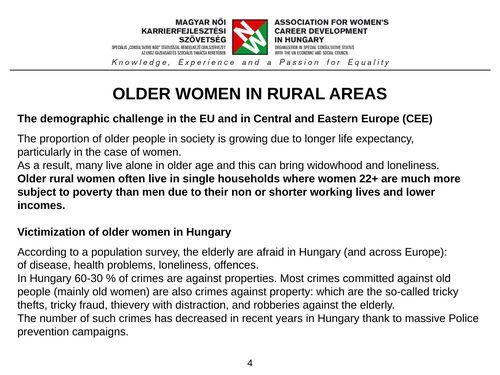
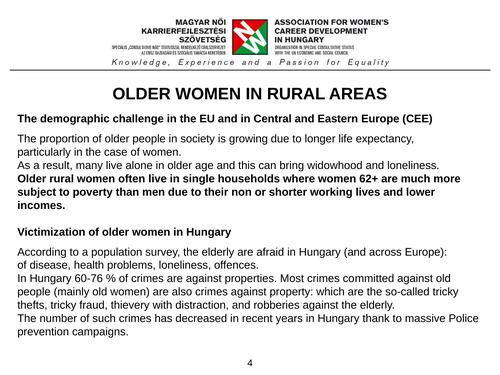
22+: 22+ -> 62+ (369, 179)
60-30: 60-30 -> 60-76 (89, 279)
